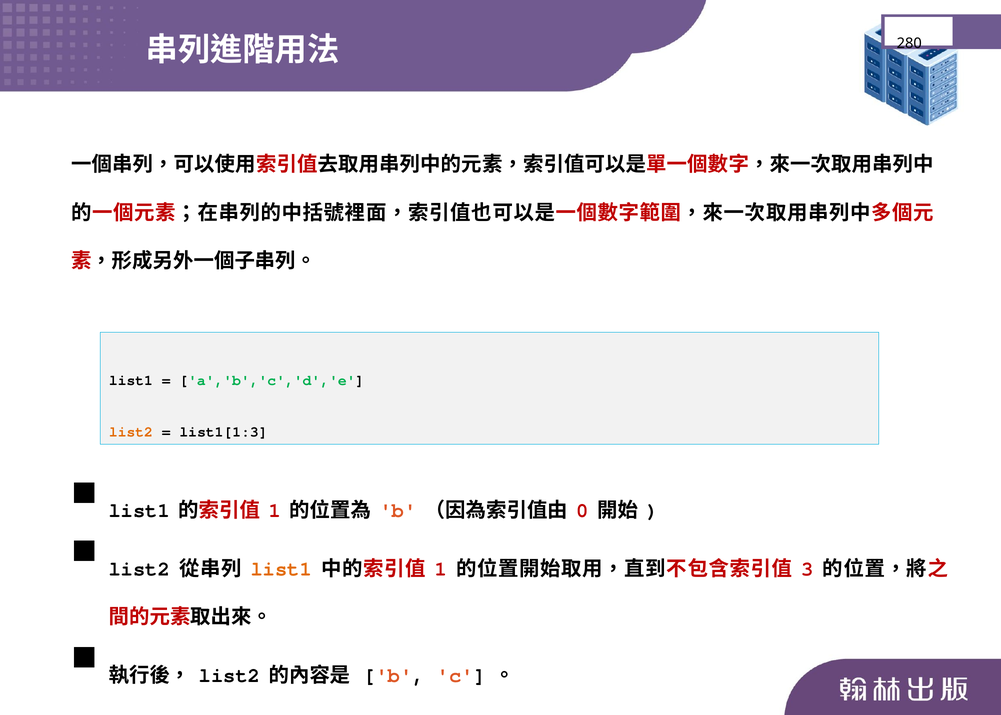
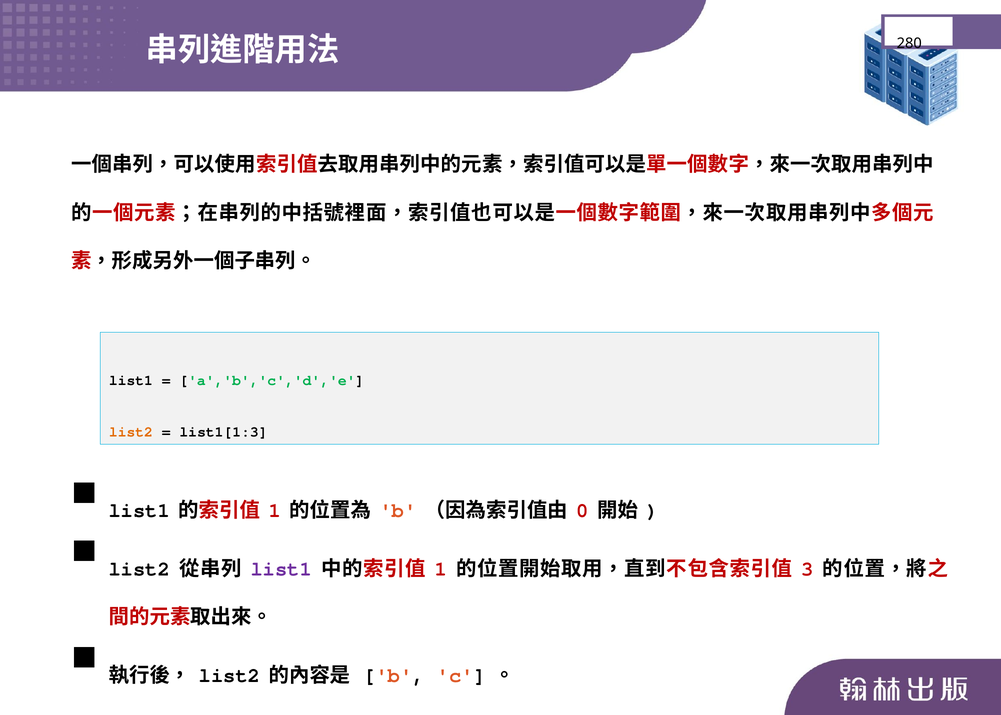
list1 colour: orange -> purple (281, 569)
